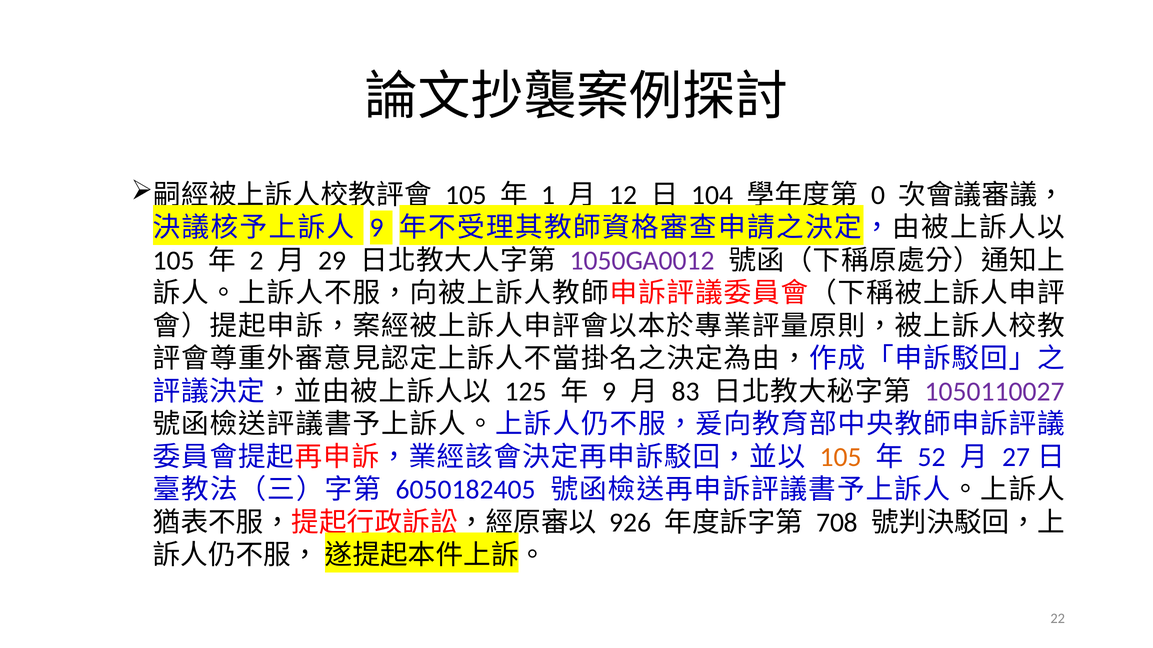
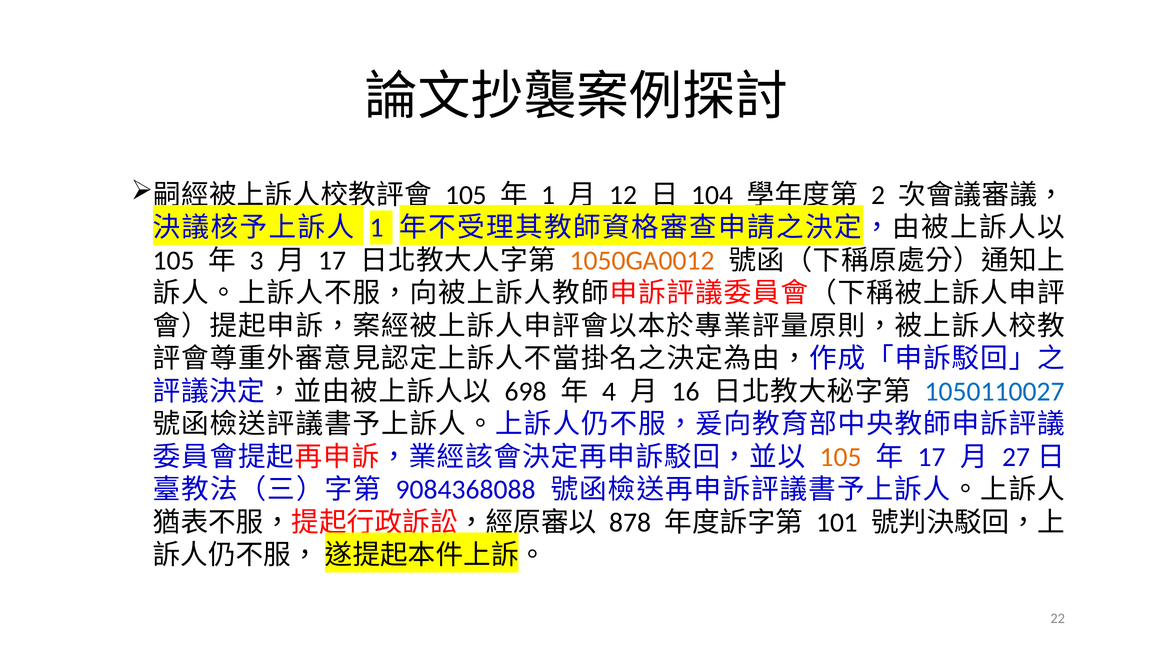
0: 0 -> 2 (878, 195)
9: 9 -> 1 (377, 228)
2: 2 -> 3 (257, 261)
29: 29 -> 17 (332, 261)
1050GA0012 colour: purple -> orange (642, 261)
125: 125 -> 698 (526, 392)
9: 9 -> 4 (609, 392)
83: 83 -> 16 (686, 392)
1050110027 colour: purple -> blue (995, 392)
52: 52 -> 17 (932, 457)
6050182405: 6050182405 -> 9084368088 (466, 490)
926: 926 -> 878 (630, 523)
708: 708 -> 101 (837, 523)
